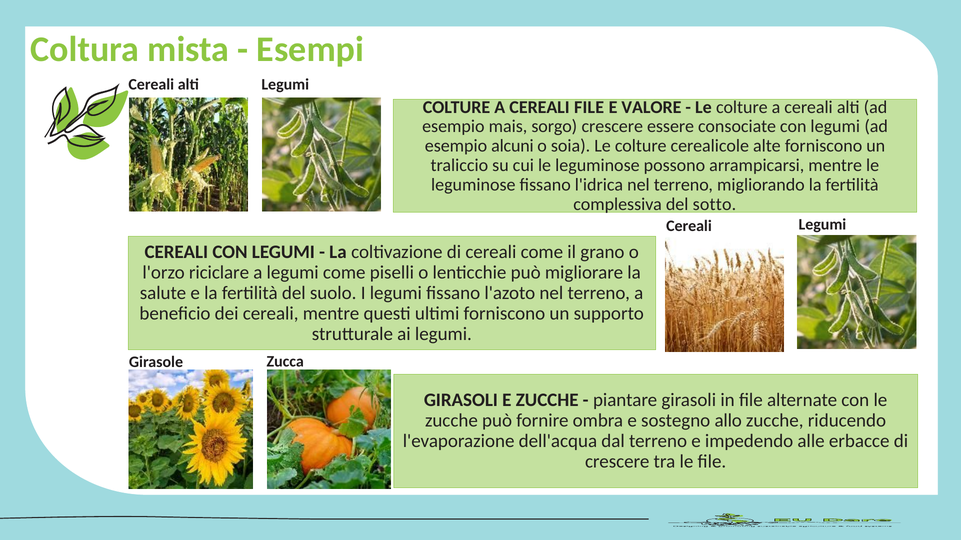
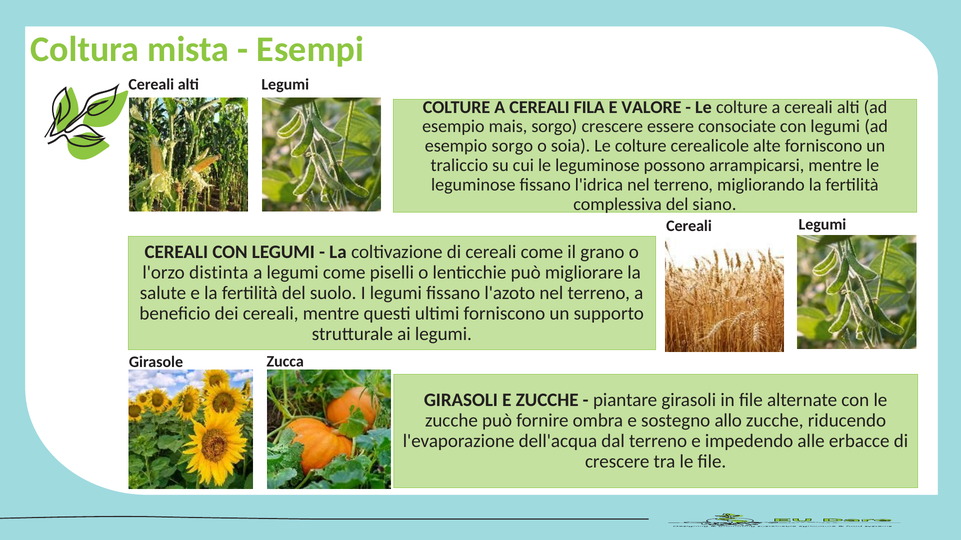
CEREALI FILE: FILE -> FILA (589, 107)
esempio alcuni: alcuni -> sorgo (512, 146)
sotto: sotto -> siano (714, 205)
riciclare: riciclare -> distinta (219, 273)
